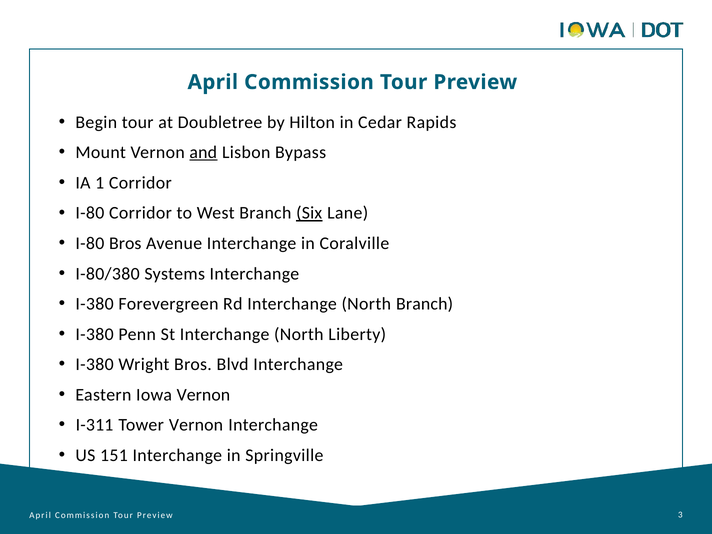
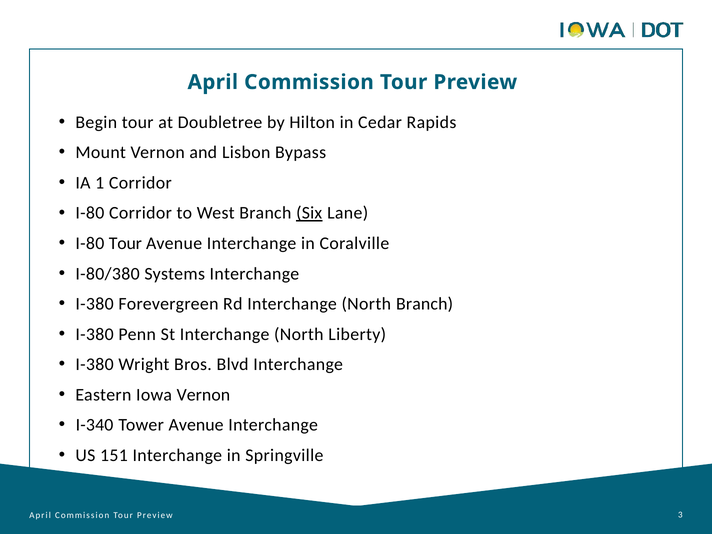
and underline: present -> none (203, 153)
I-80 Bros: Bros -> Tour (125, 243)
I-311: I-311 -> I-340 (94, 425)
Tower Vernon: Vernon -> Avenue (196, 425)
